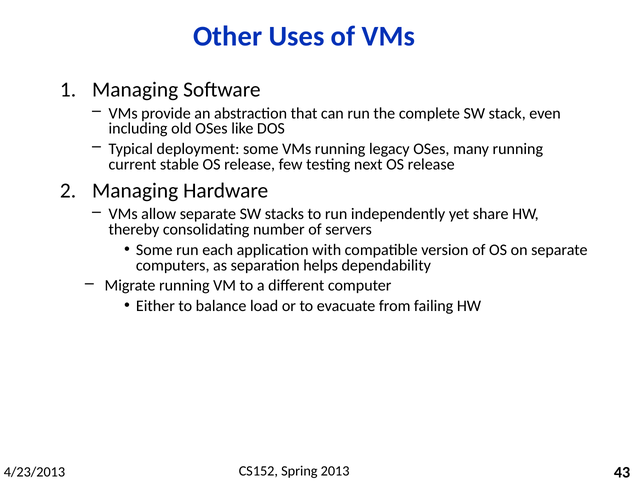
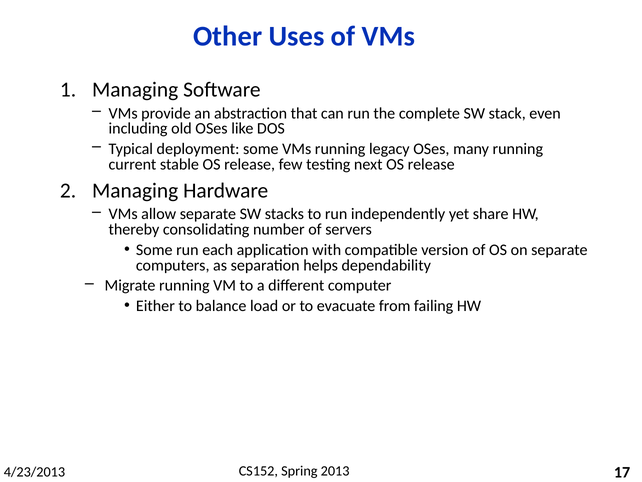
43: 43 -> 17 (622, 472)
